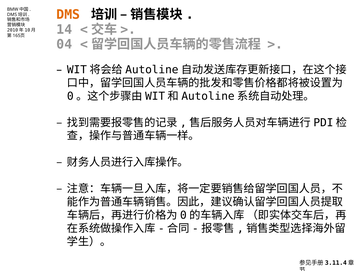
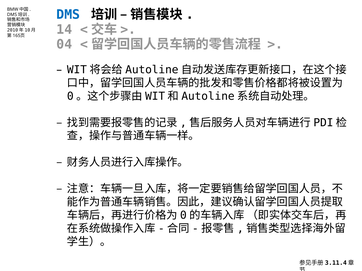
DMS colour: orange -> blue (68, 15)
